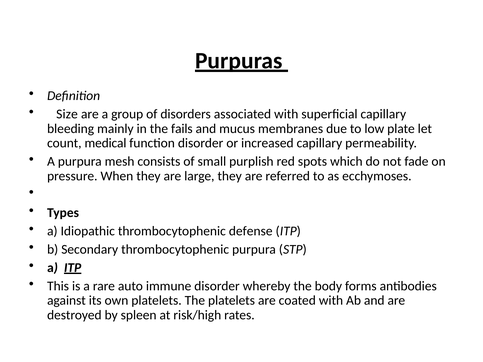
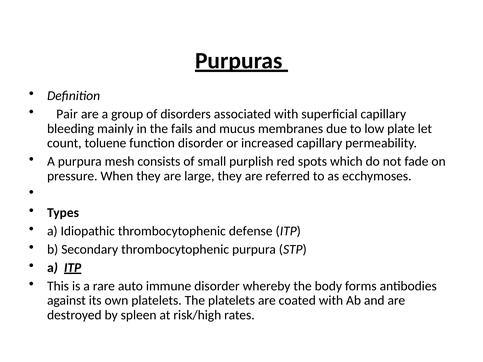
Size: Size -> Pair (67, 114)
medical: medical -> toluene (105, 143)
